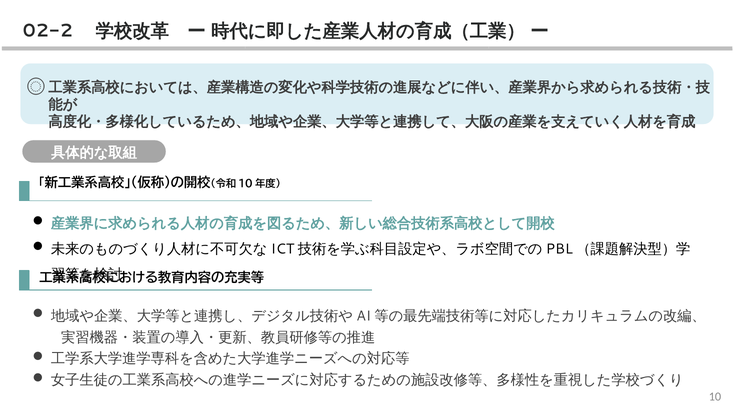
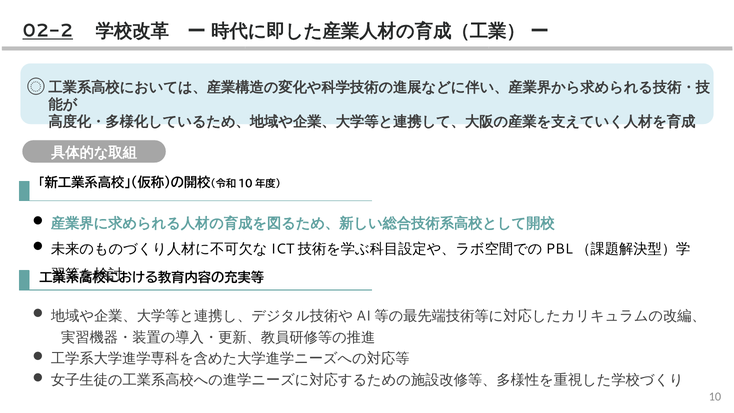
02-2 underline: none -> present (48, 31)
